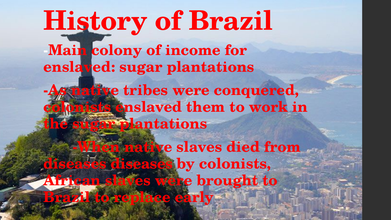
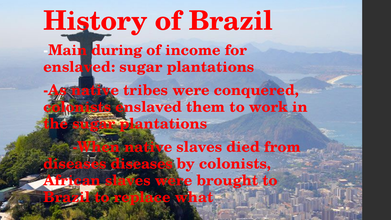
colony: colony -> during (117, 50)
early: early -> what (194, 197)
